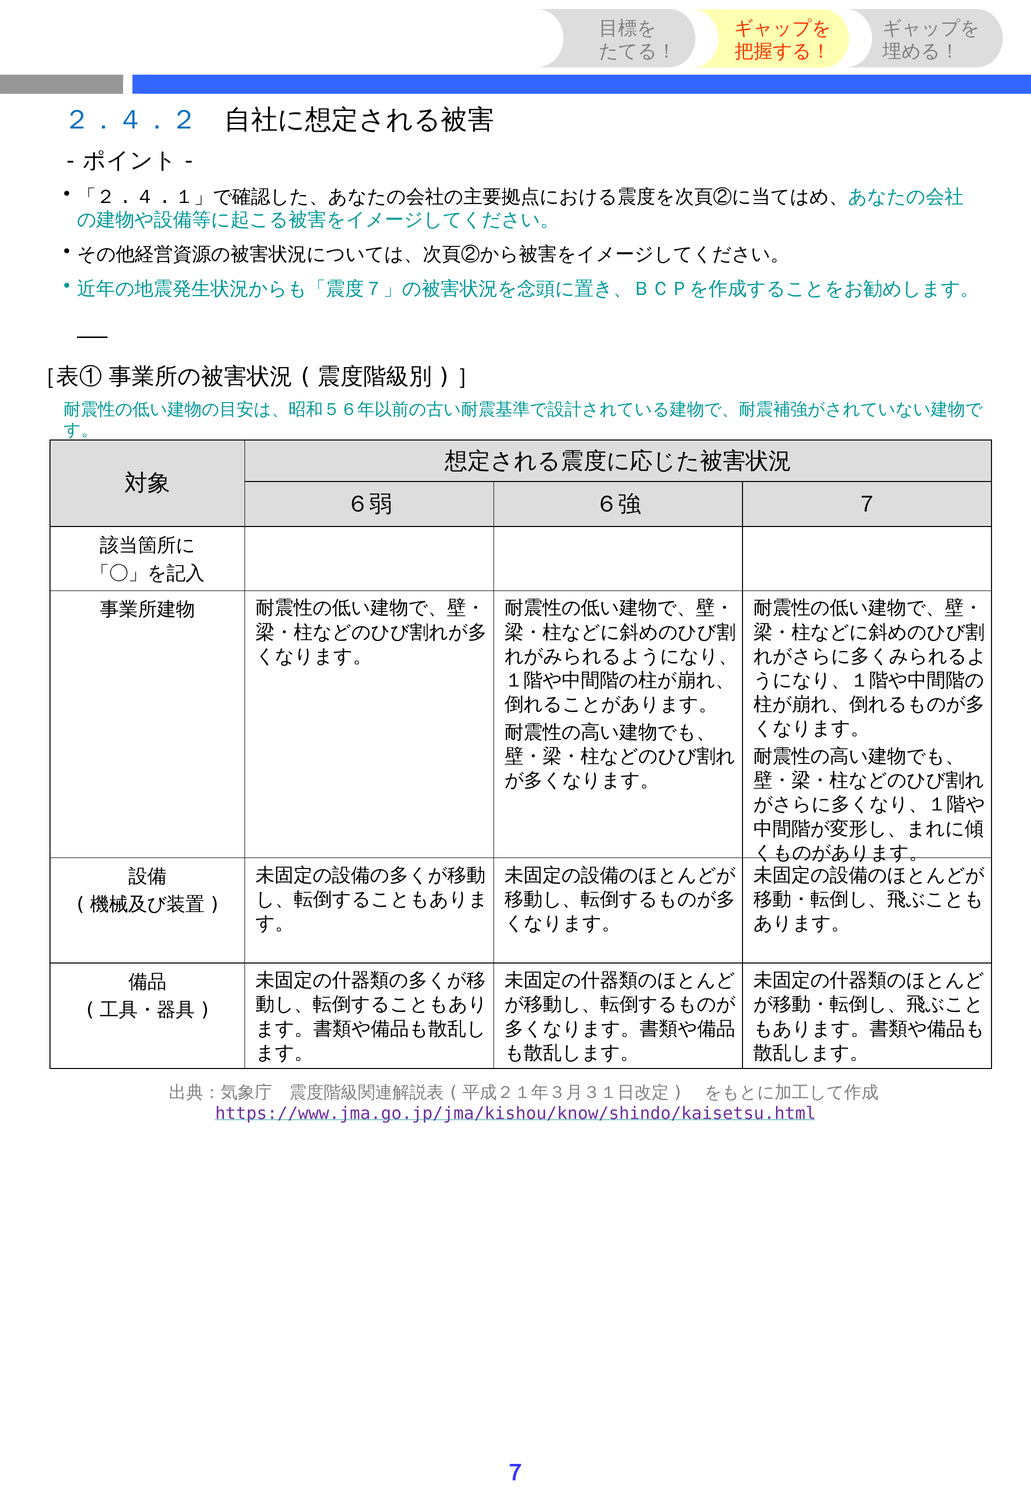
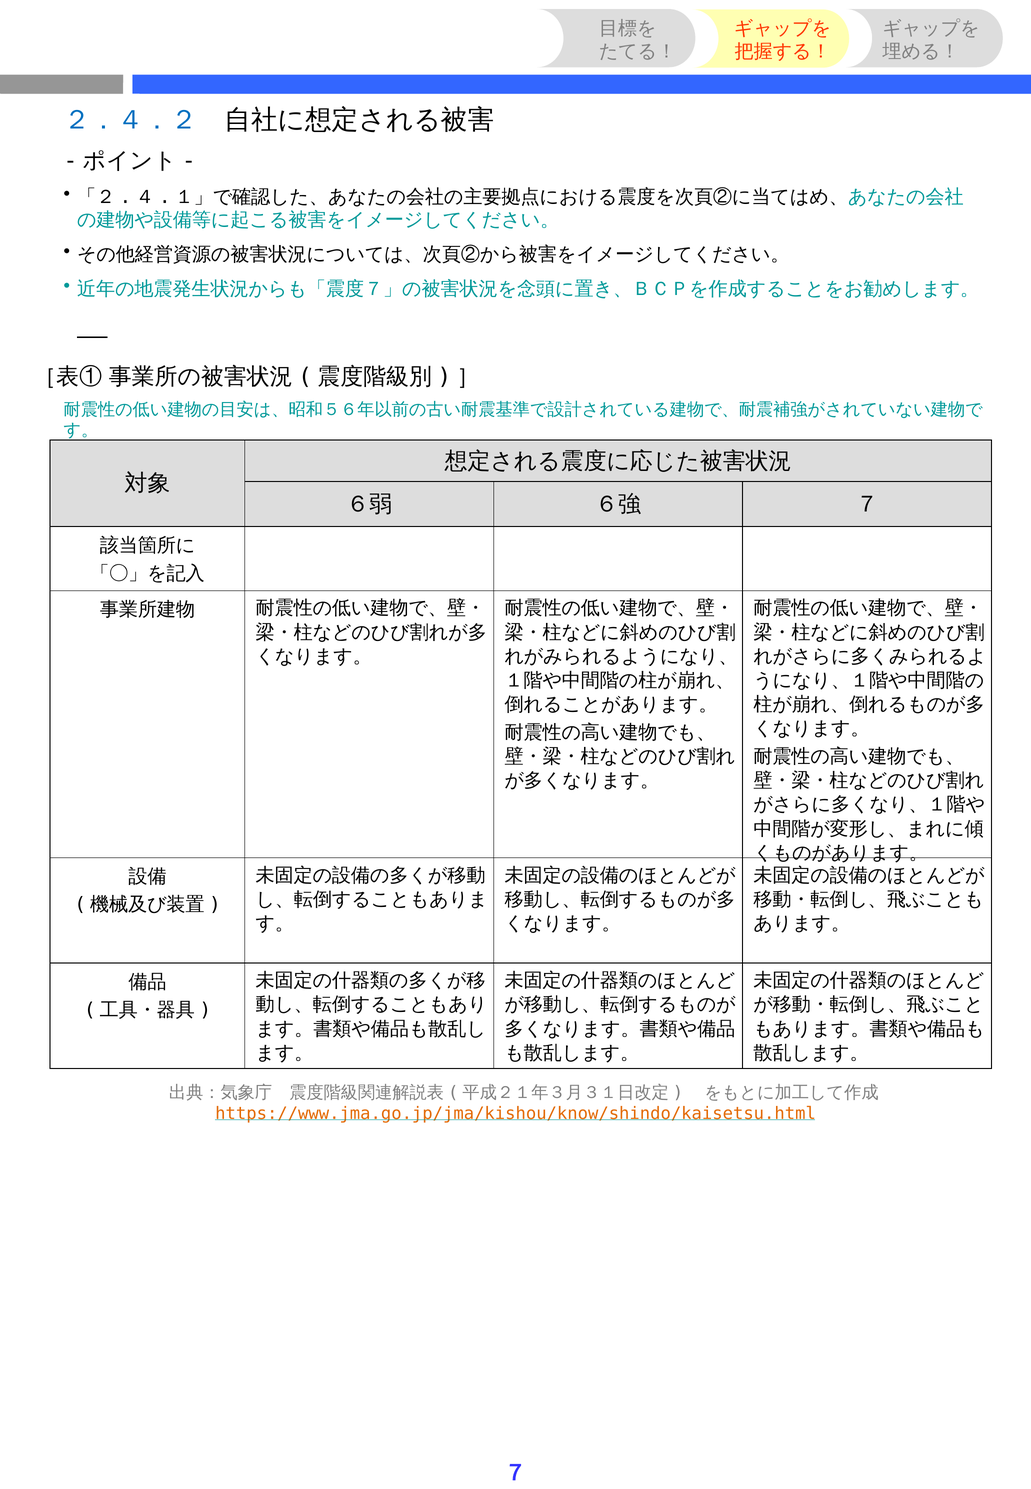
https://www.jma.go.jp/jma/kishou/know/shindo/kaisetsu.html colour: purple -> orange (516, 1114)
